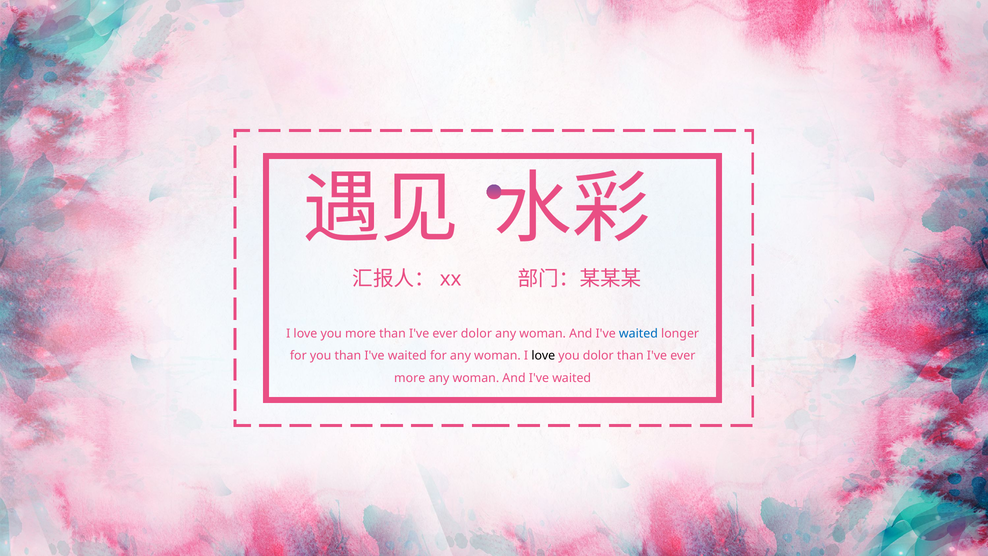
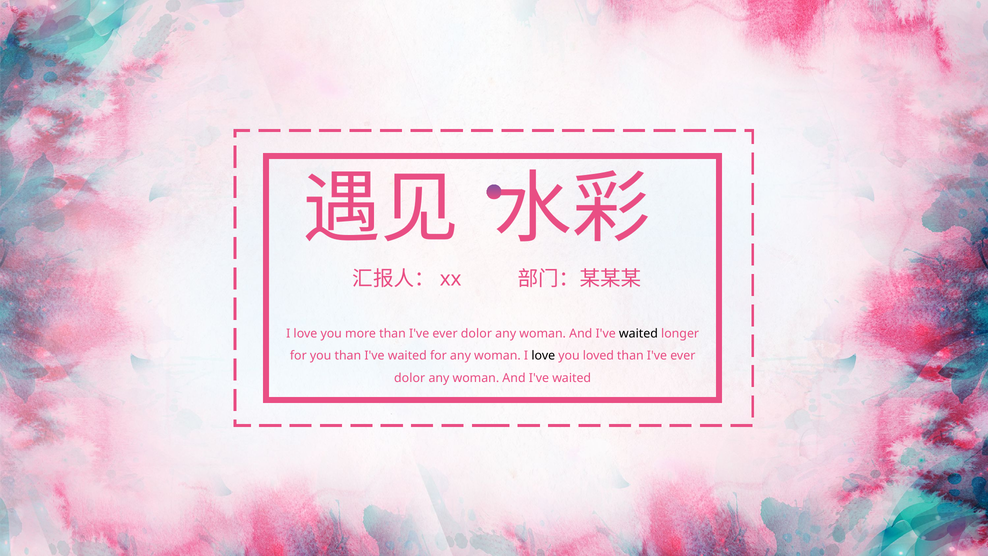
waited colour: blue -> black (638, 333)
you dolor: dolor -> loved (598, 356)
more: more -> dolor (410, 378)
